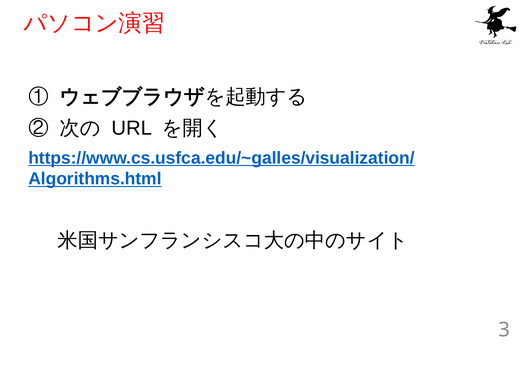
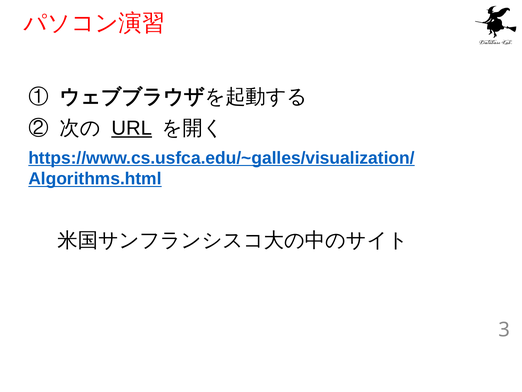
URL underline: none -> present (132, 128)
